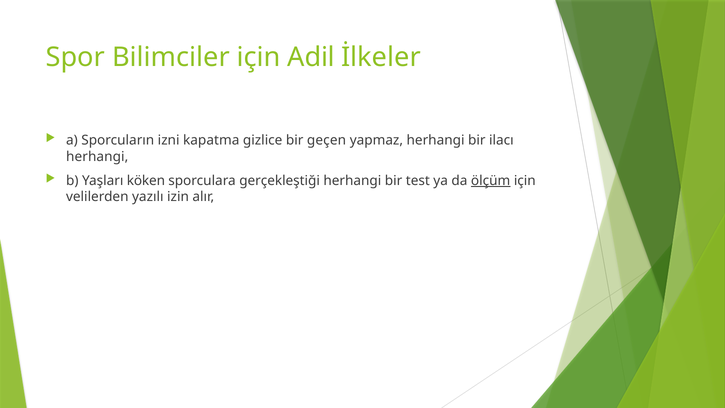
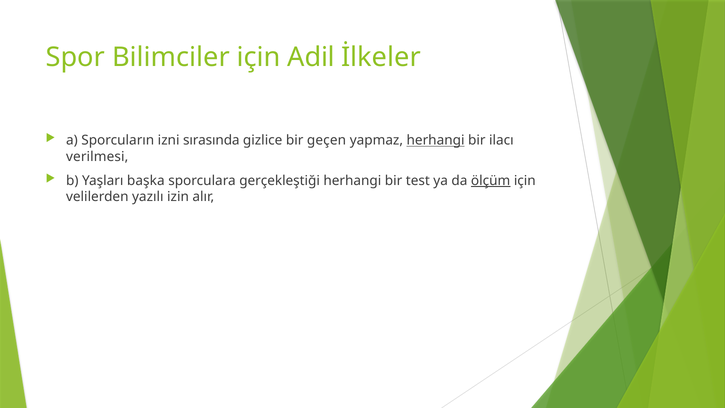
kapatma: kapatma -> sırasında (211, 140)
herhangi underline: none -> present (436, 140)
herhangi: herhangi -> verilmesi (97, 157)
köken: köken -> başka (146, 180)
